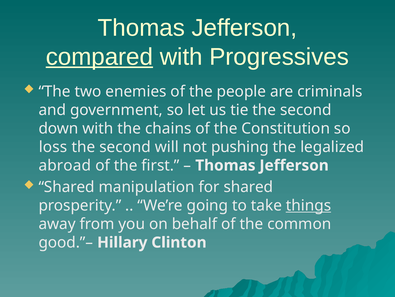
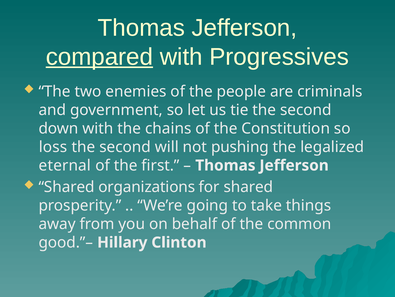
abroad: abroad -> eternal (65, 165)
manipulation: manipulation -> organizations (147, 187)
things underline: present -> none (308, 205)
